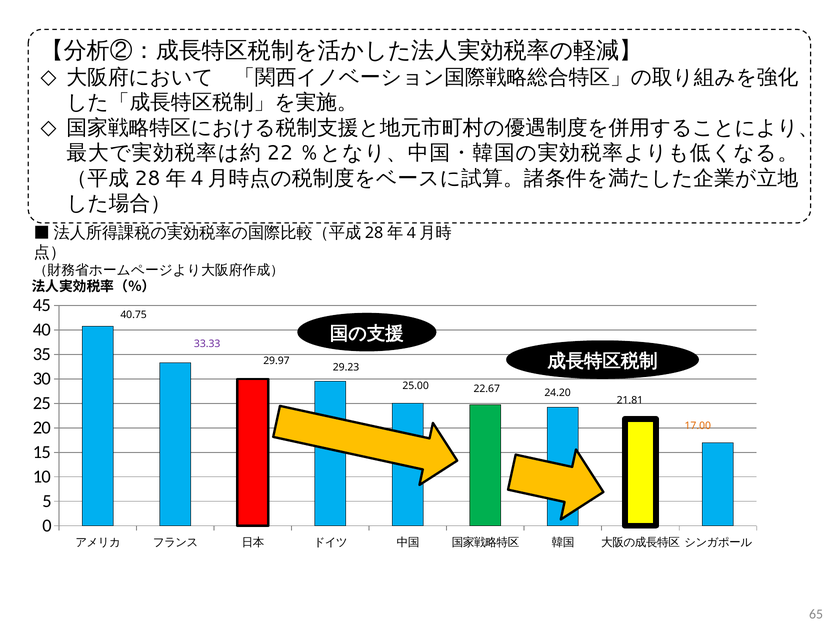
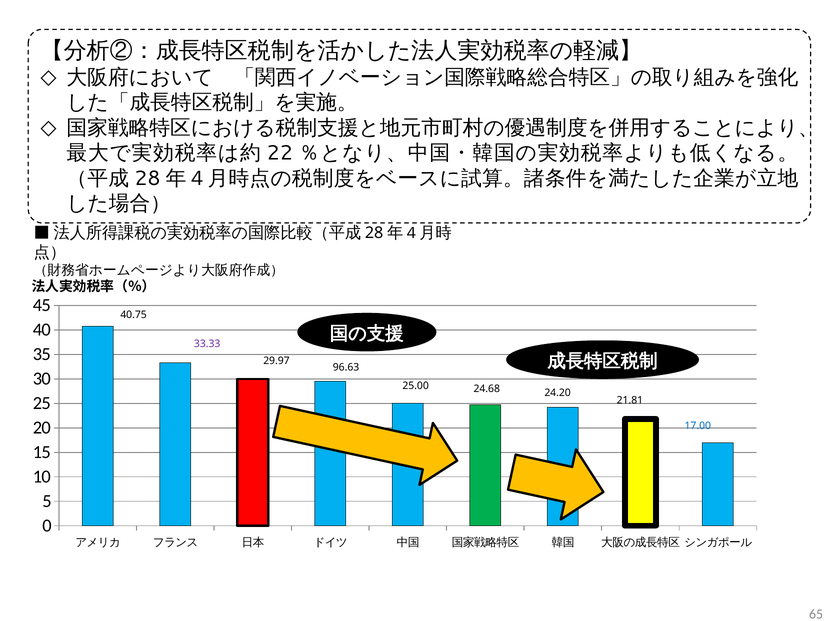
29.23: 29.23 -> 96.63 (346, 367)
22.67: 22.67 -> 24.68 (487, 389)
17.00 colour: orange -> blue (698, 426)
